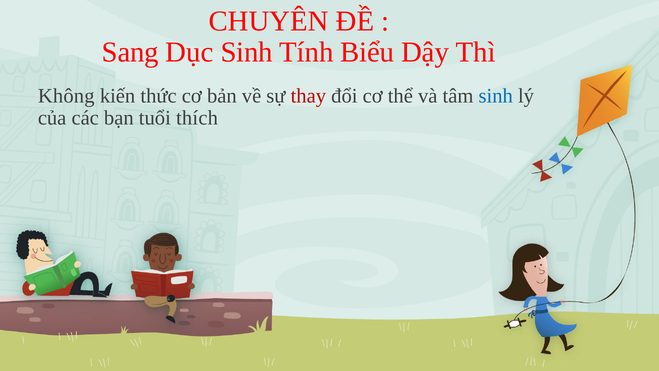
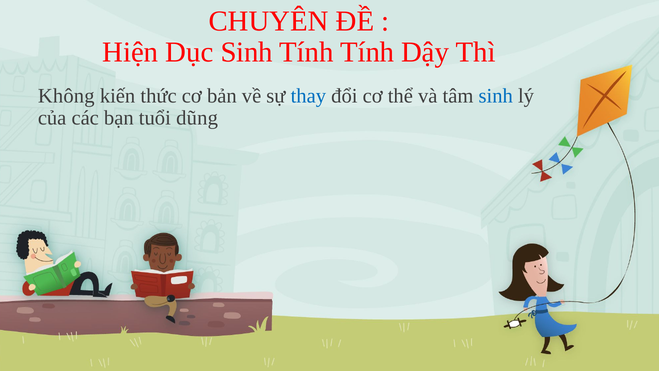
Sang: Sang -> Hiện (130, 52)
Tính Biểu: Biểu -> Tính (367, 52)
thay colour: red -> blue (308, 96)
thích: thích -> dũng (197, 118)
